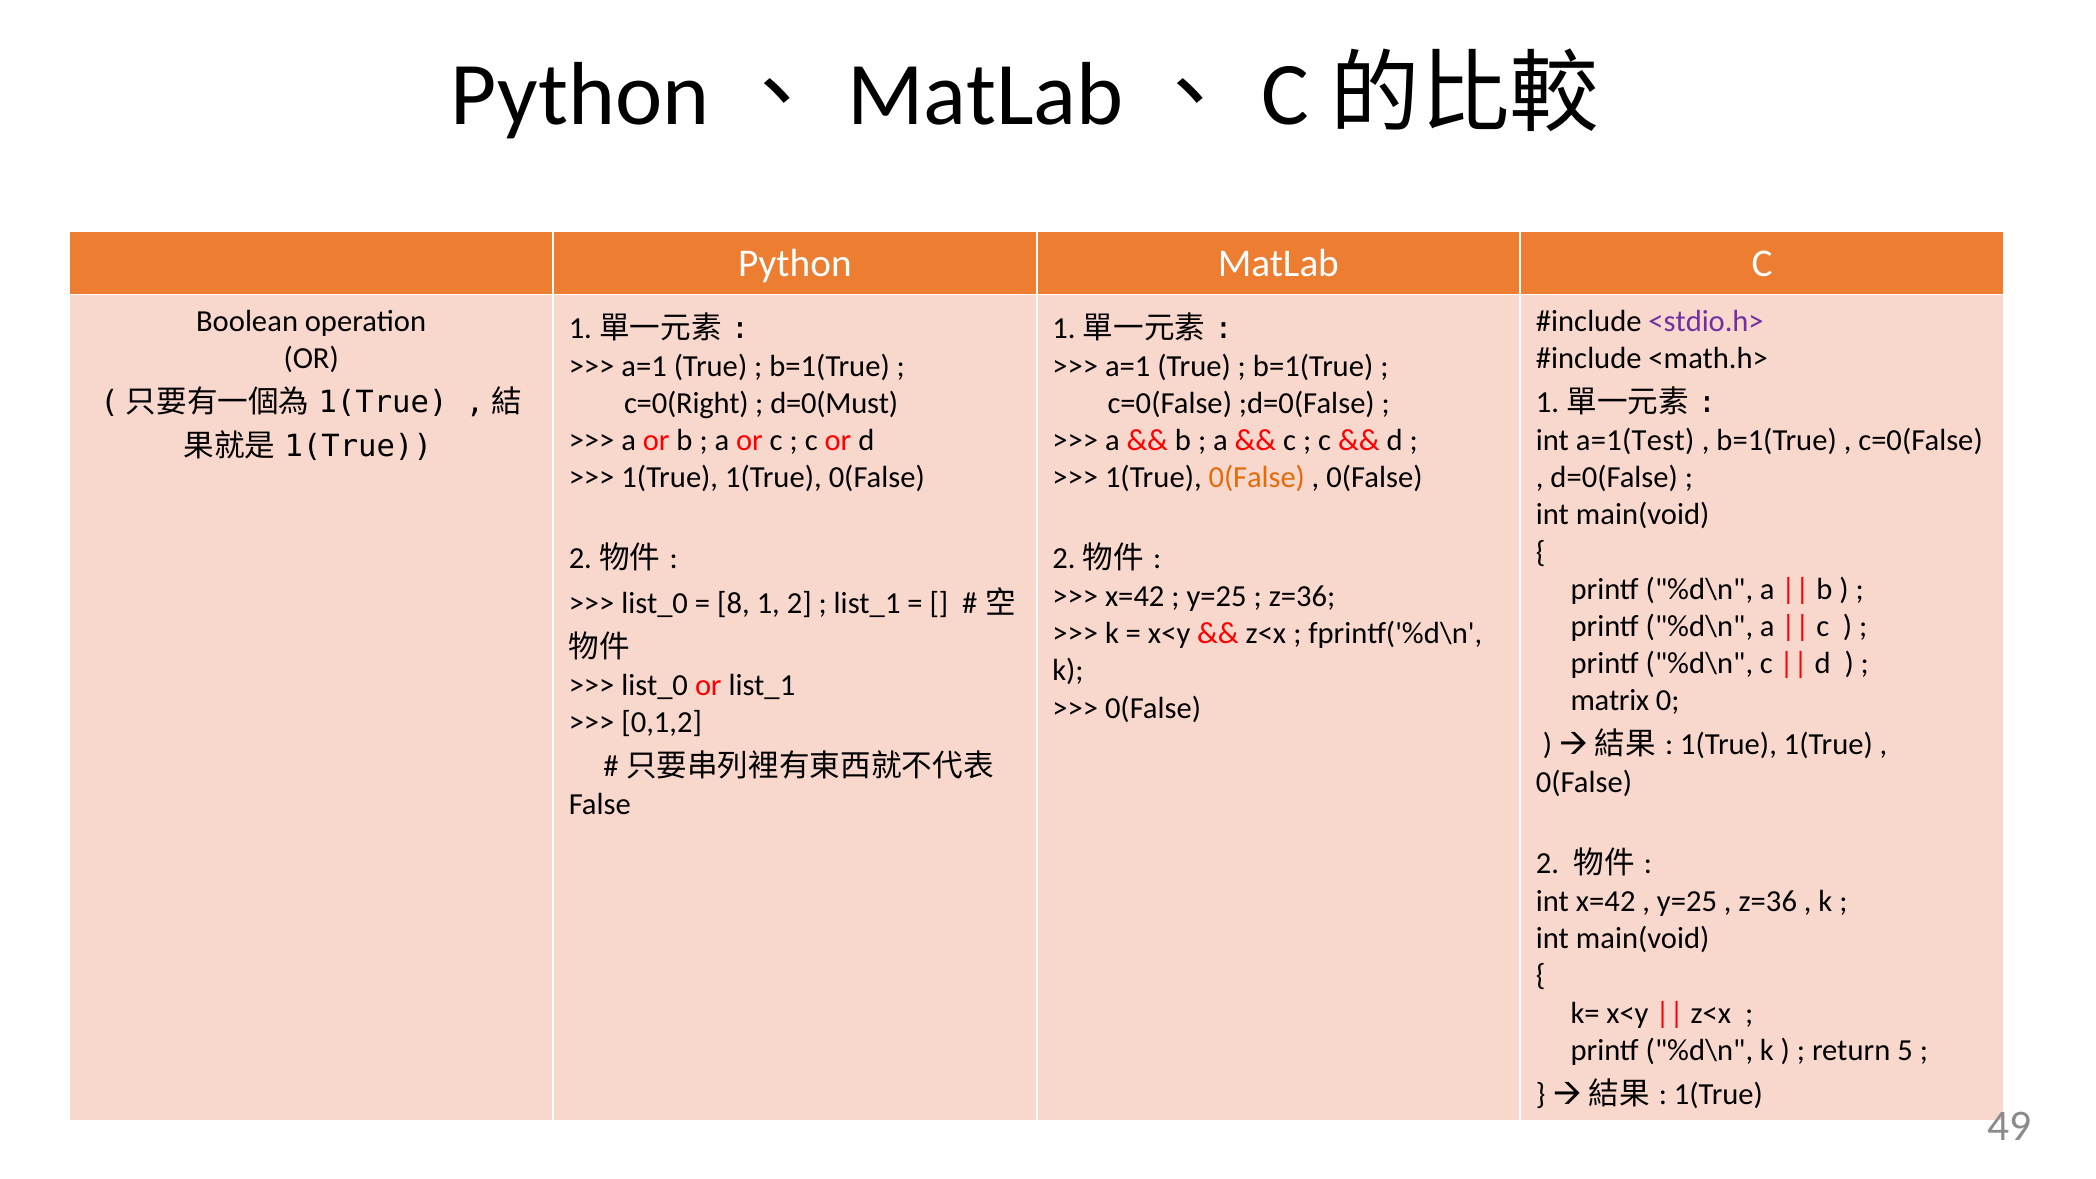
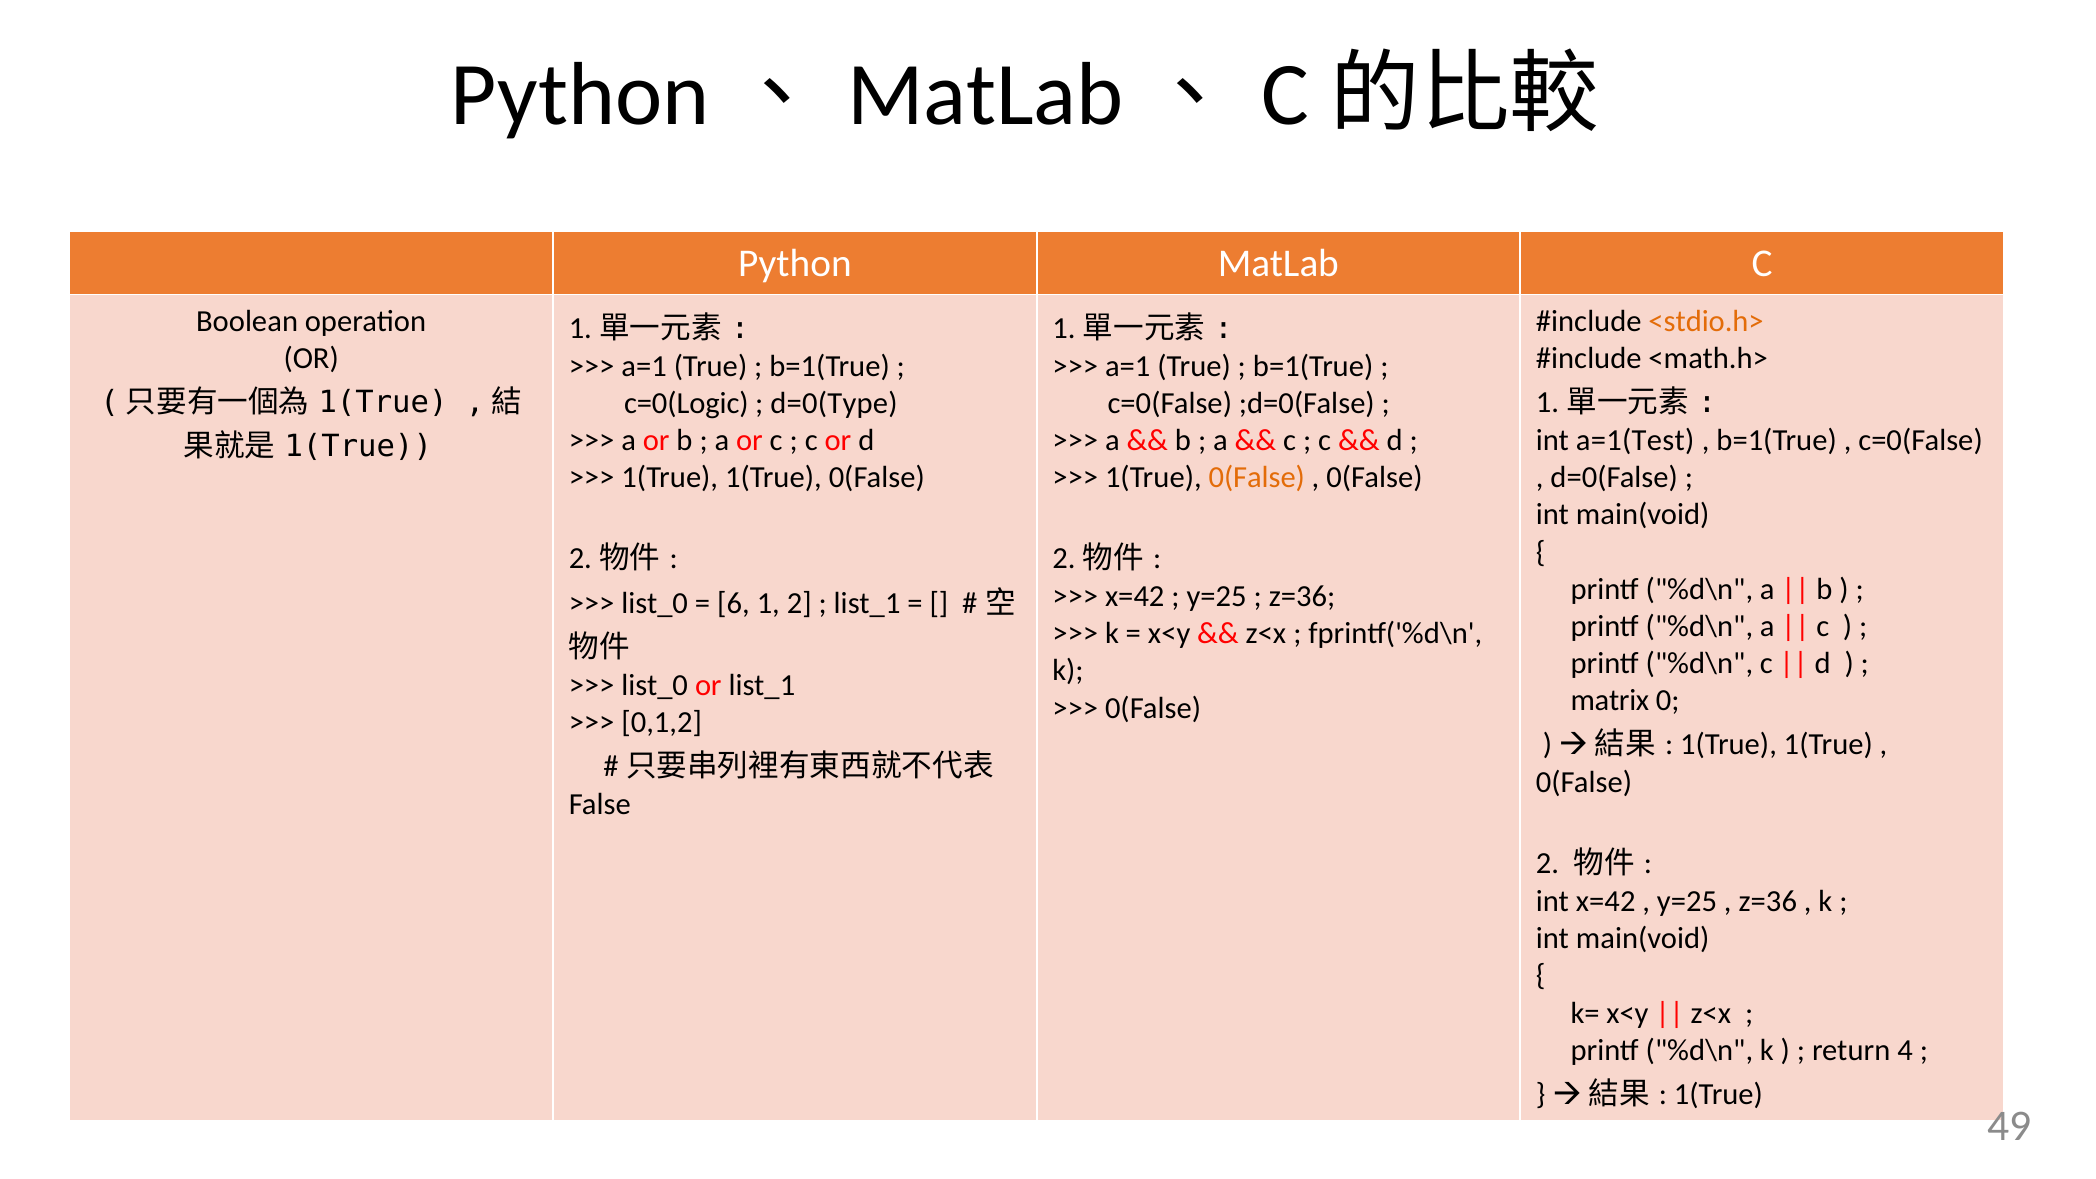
<stdio.h> colour: purple -> orange (1706, 321)
c=0(Right: c=0(Right -> c=0(Logic (686, 403)
d=0(Must: d=0(Must -> d=0(Type (834, 403)
8: 8 -> 6 (733, 603)
5: 5 -> 4 (1905, 1050)
